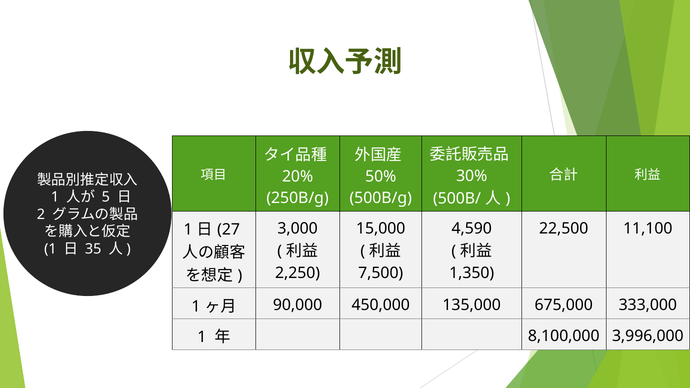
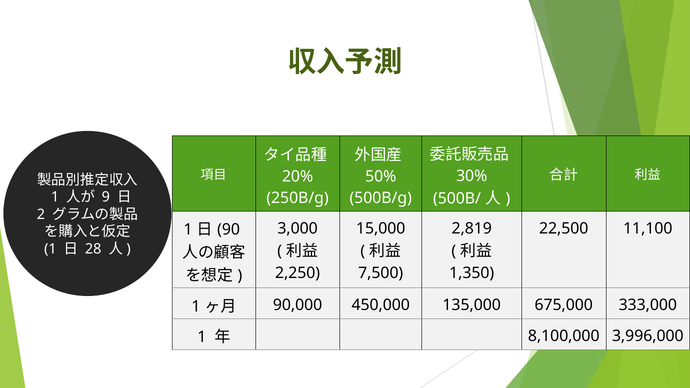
5: 5 -> 9 (106, 197)
4,590: 4,590 -> 2,819 (472, 228)
27: 27 -> 90 (229, 230)
35: 35 -> 28 (93, 249)
